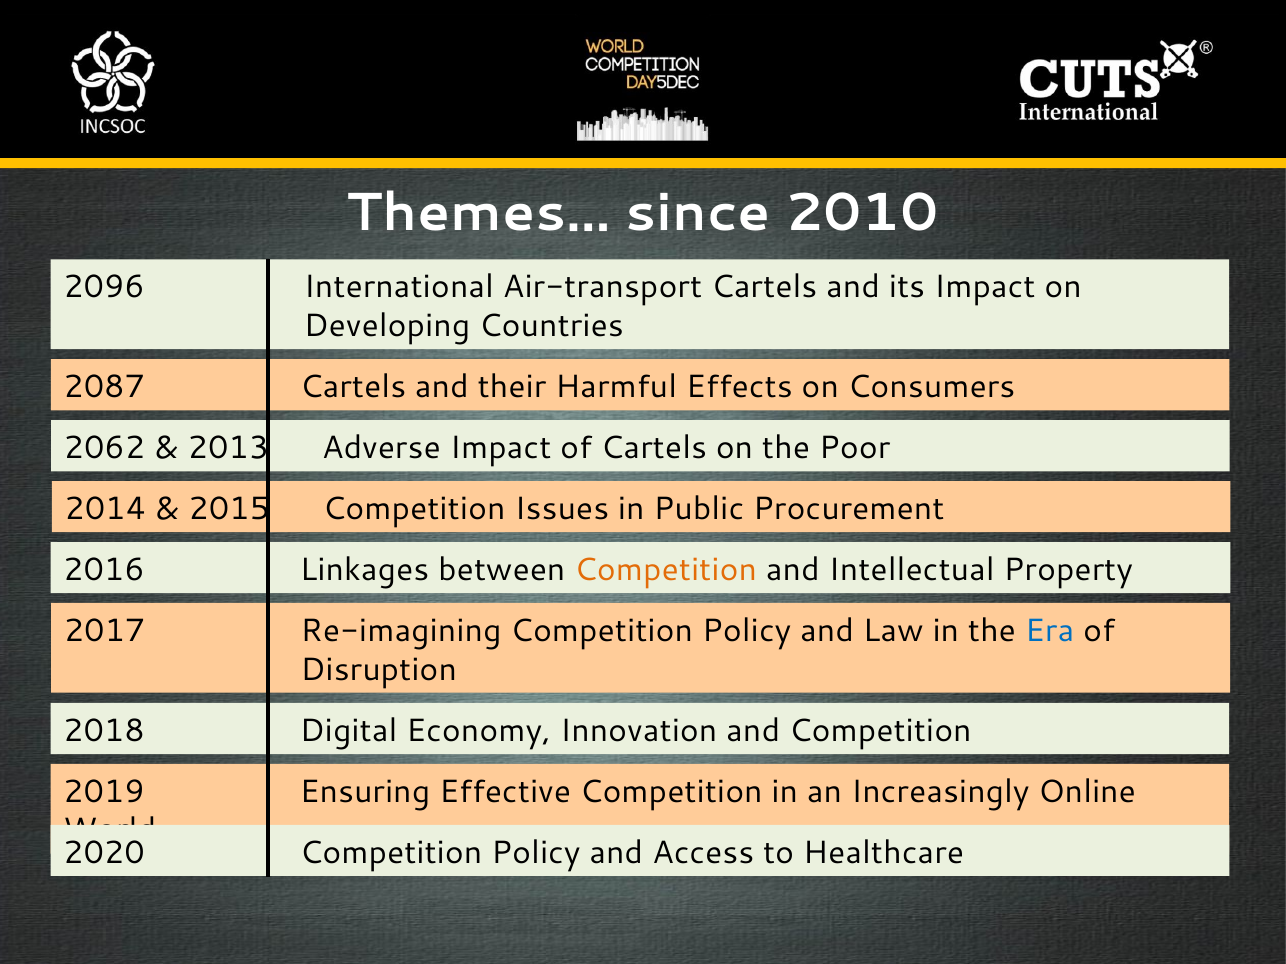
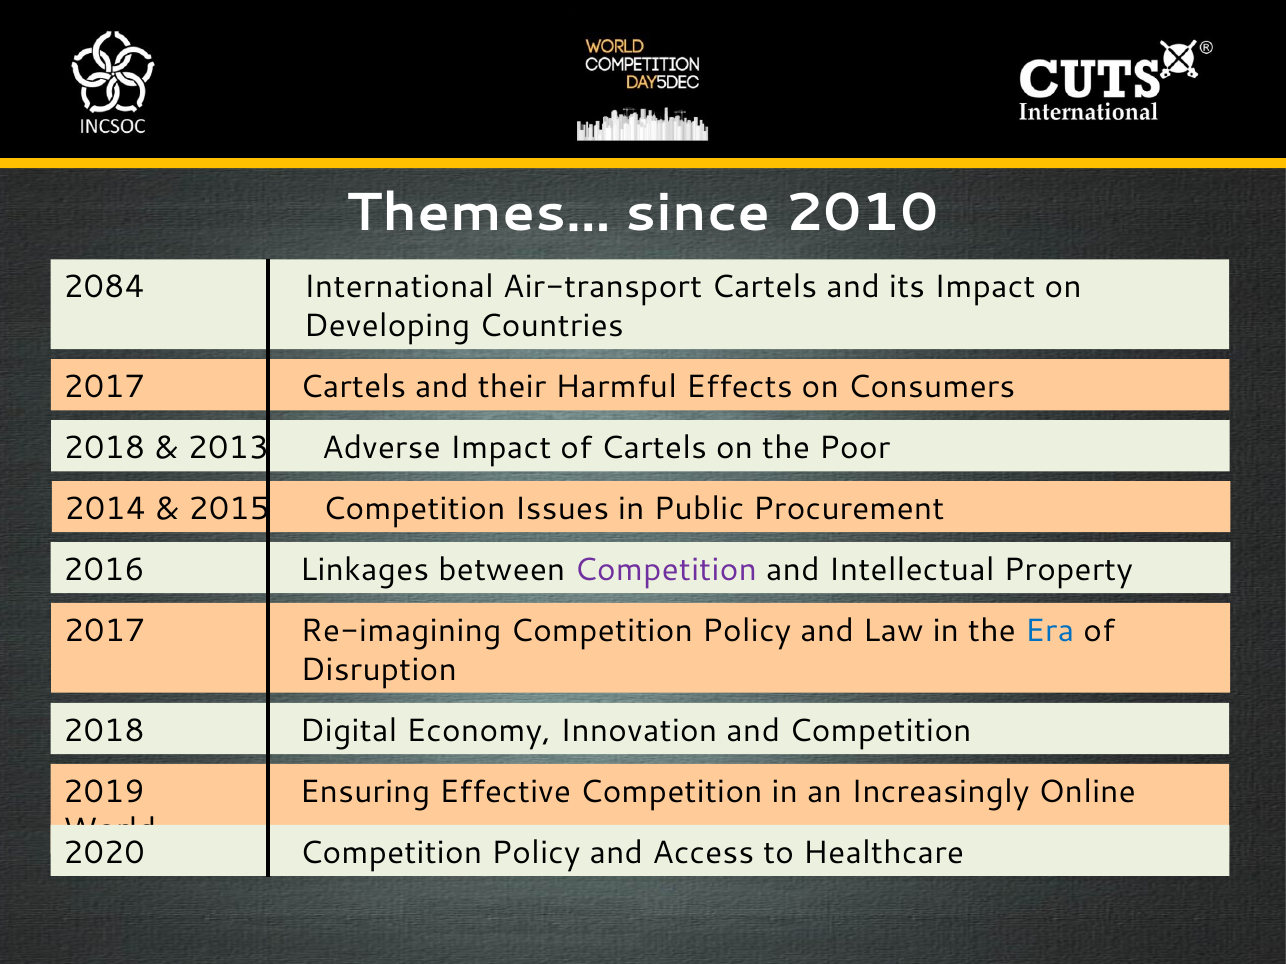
2096: 2096 -> 2084 (104, 287)
2087: 2087 -> 2017 (104, 387)
2062: 2062 -> 2018 (104, 448)
Competition colour: orange -> purple (666, 570)
